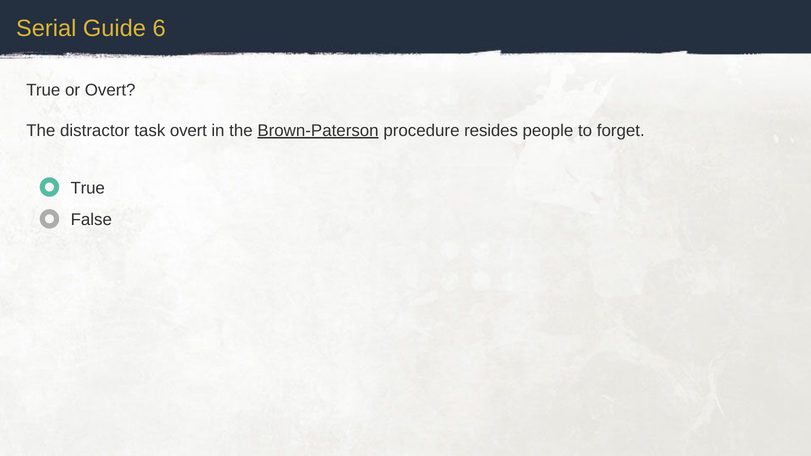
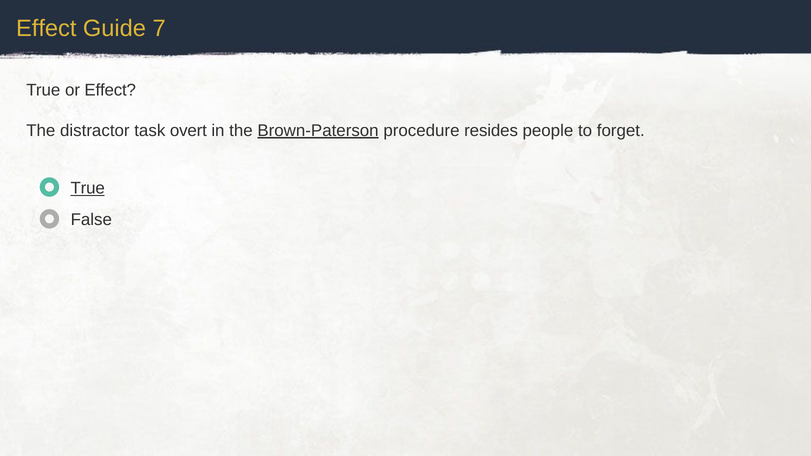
Serial: Serial -> Effect (46, 28)
6: 6 -> 7 (159, 28)
or Overt: Overt -> Effect (110, 90)
True underline: none -> present (88, 188)
